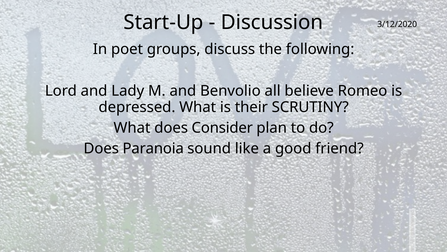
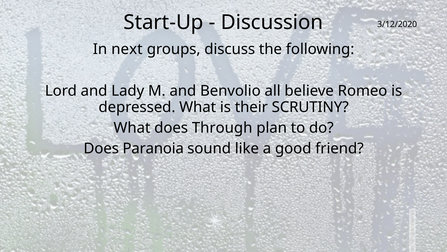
poet: poet -> next (127, 49)
Consider: Consider -> Through (222, 128)
